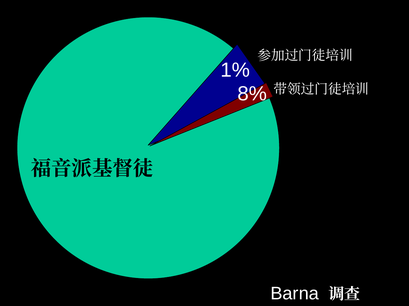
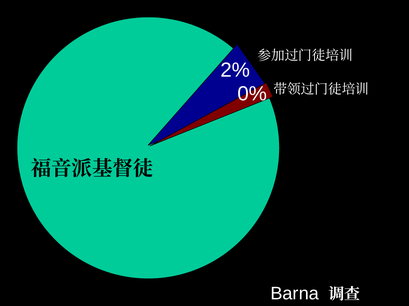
1%: 1% -> 2% (235, 70)
8%: 8% -> 0% (252, 94)
